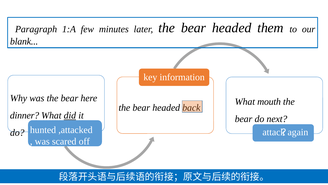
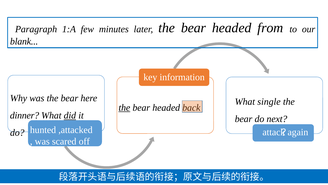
them: them -> from (270, 28)
mouth: mouth -> single (269, 101)
the underline: none -> present (124, 107)
